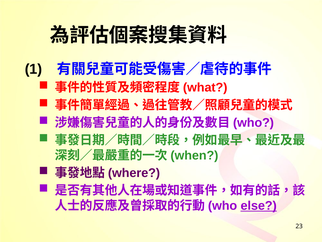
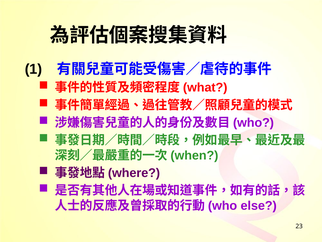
else underline: present -> none (259, 205)
